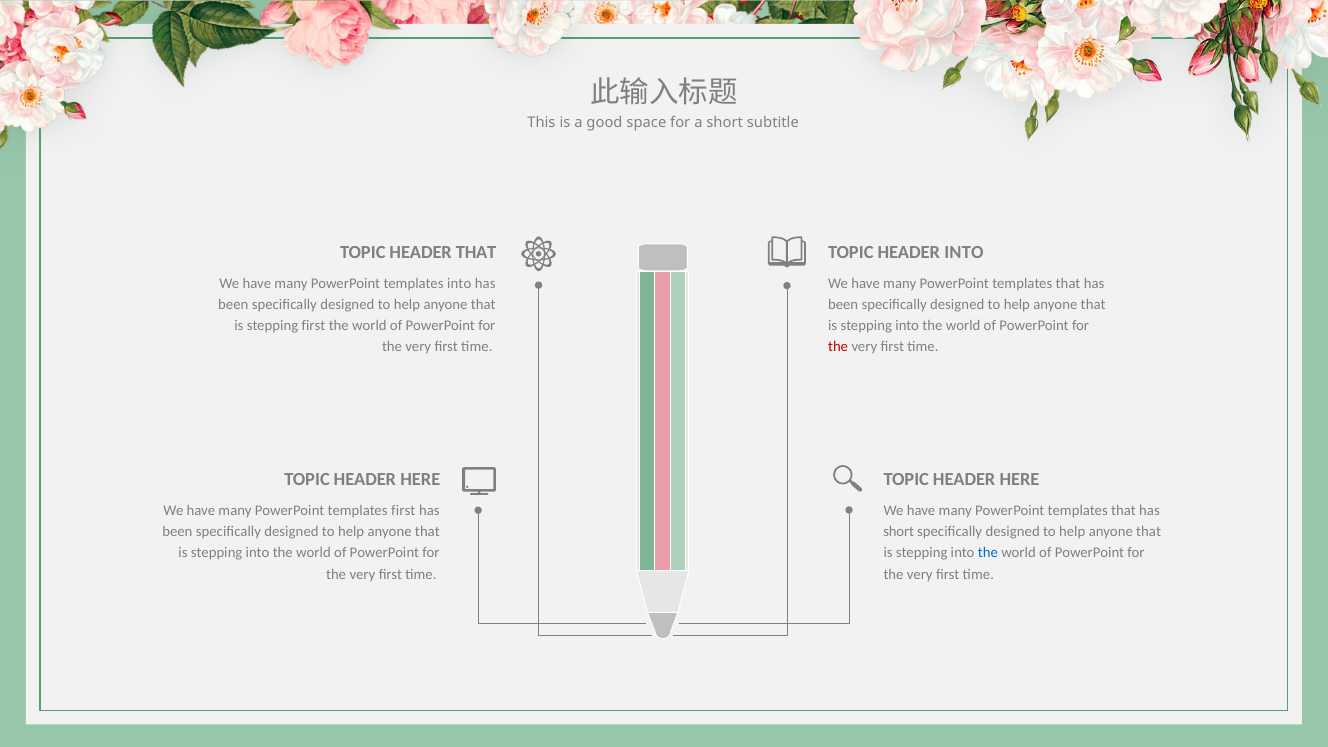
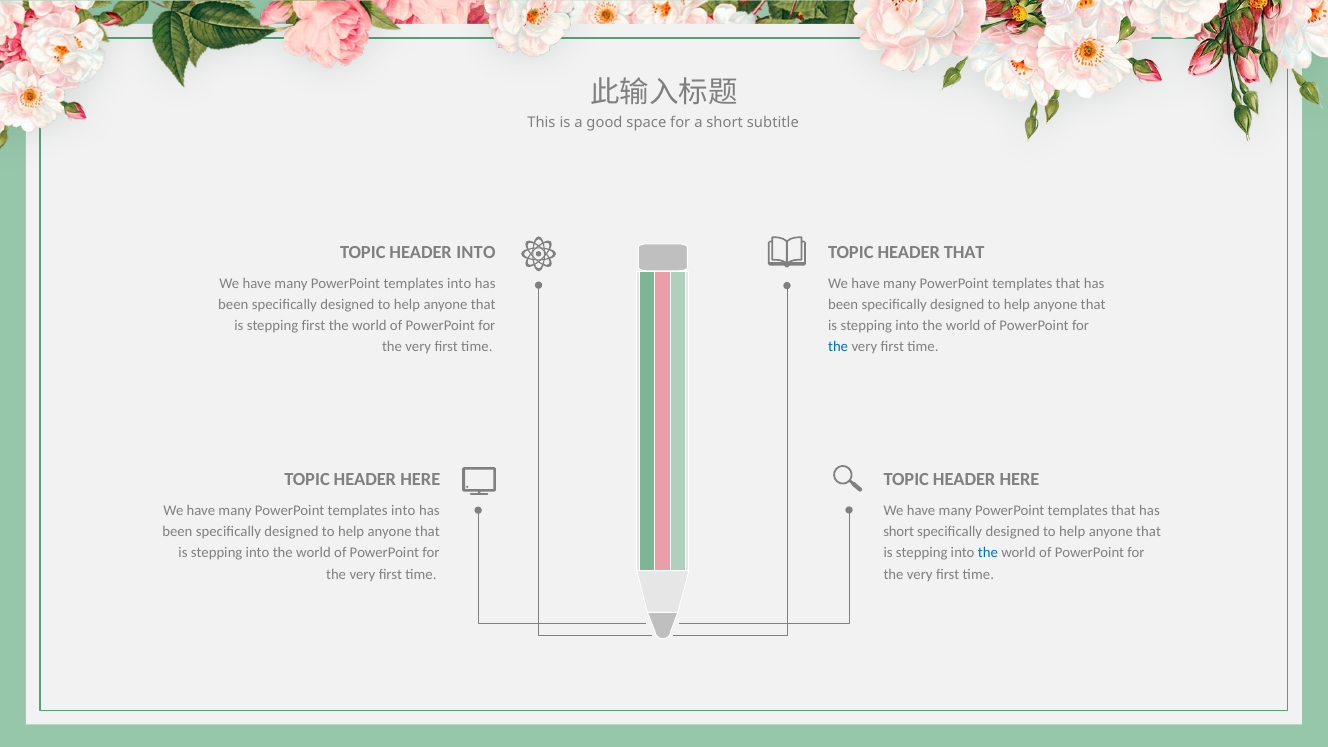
HEADER THAT: THAT -> INTO (476, 252)
HEADER INTO: INTO -> THAT (964, 252)
the colour: red -> blue (838, 347)
first: first -> into (403, 511)
